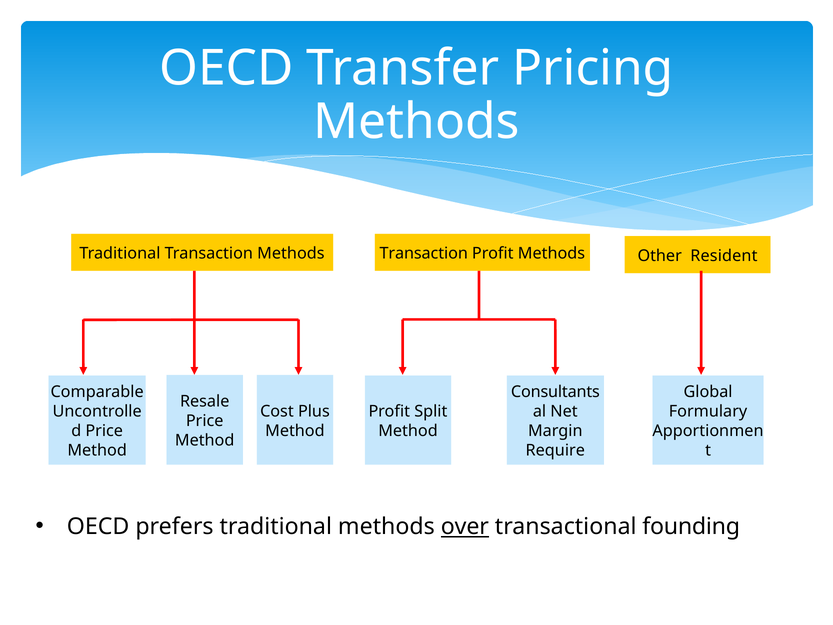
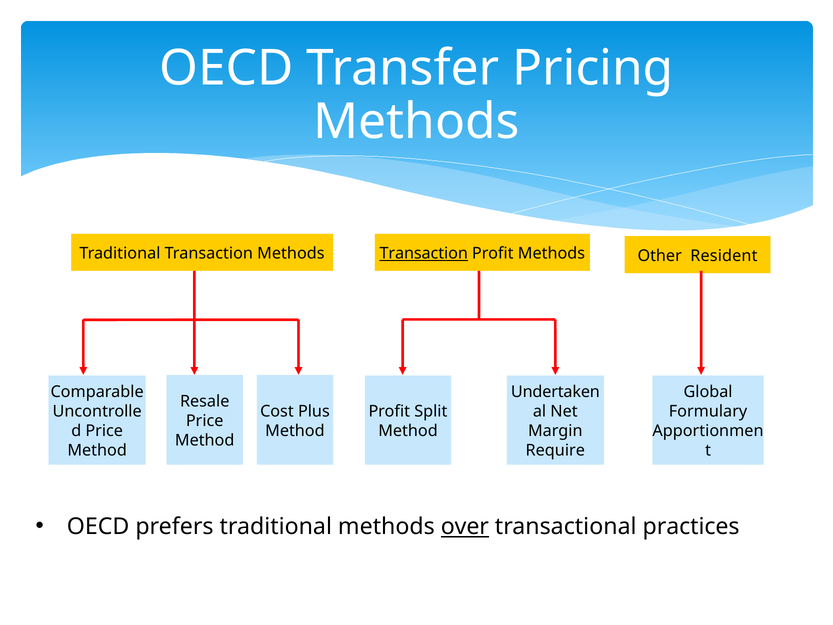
Transaction underline: none -> present (424, 253)
Consultants: Consultants -> Undertaken (555, 392)
founding: founding -> practices (691, 526)
